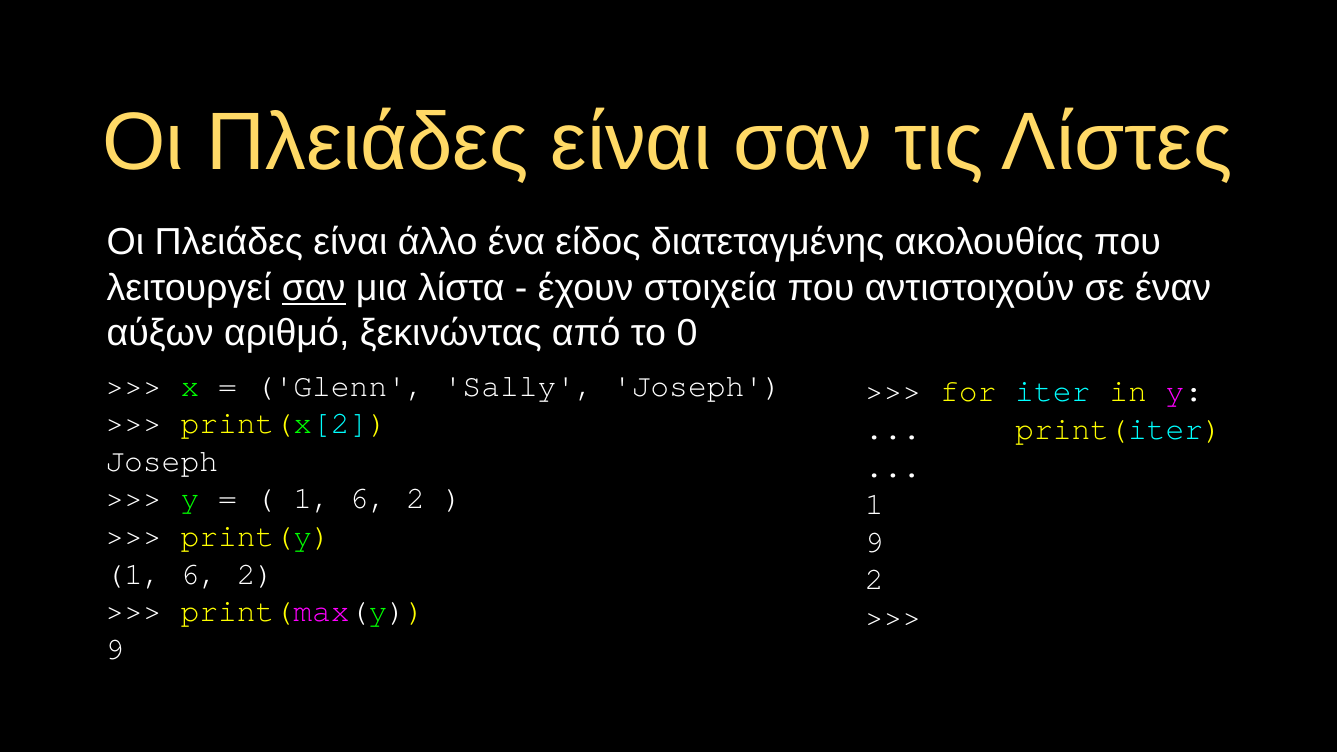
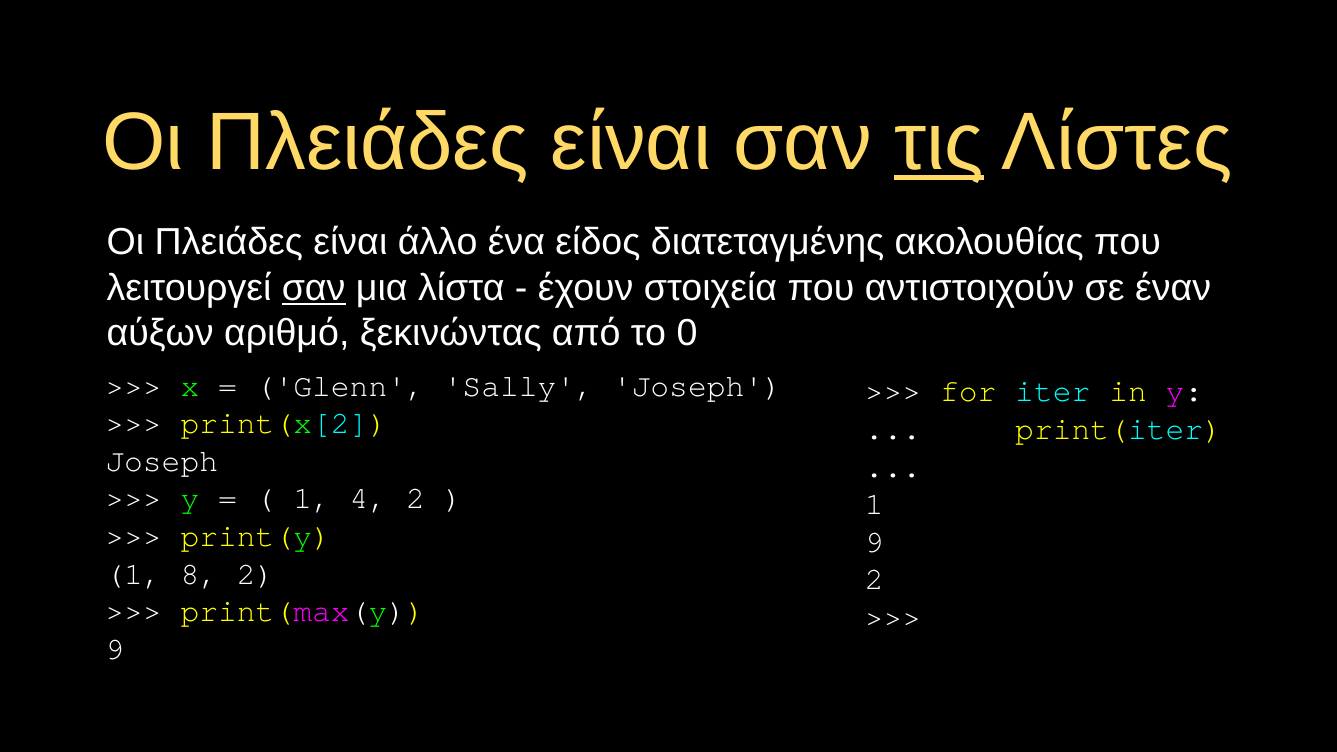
τις underline: none -> present (939, 143)
6: 6 -> 4 (369, 499)
6: 6 -> 8 (199, 574)
